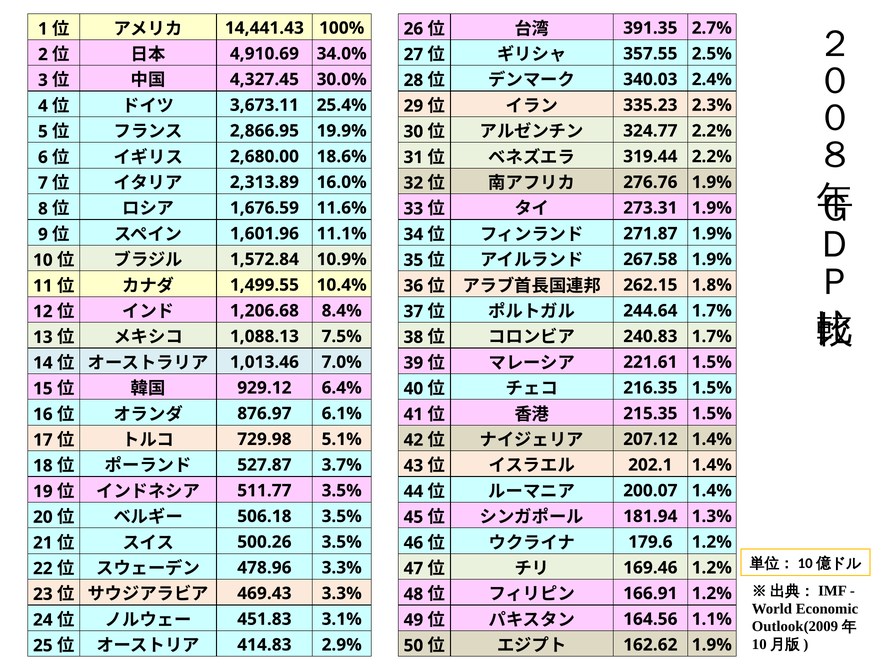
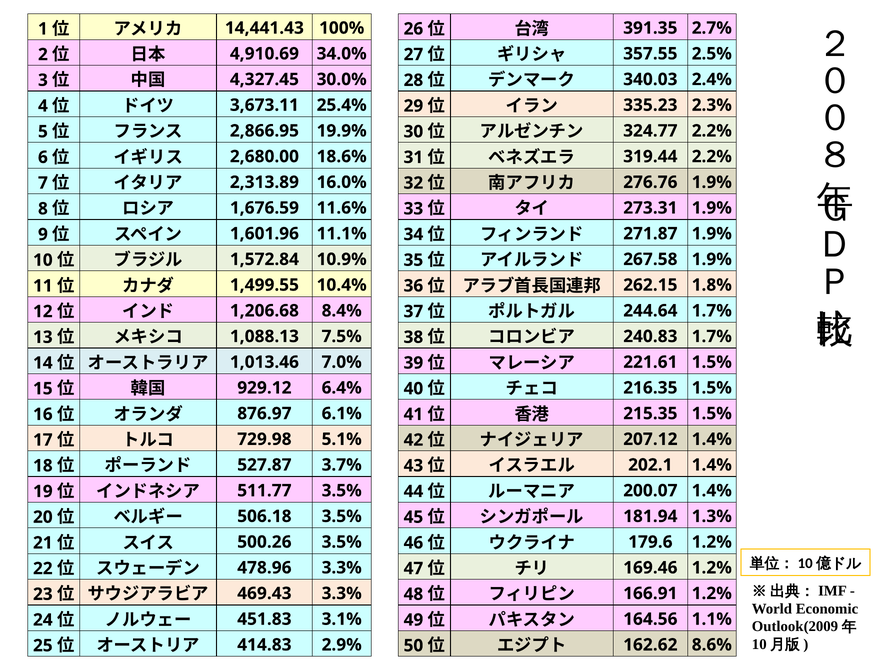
162.62 1.9%: 1.9% -> 8.6% (712, 645)
